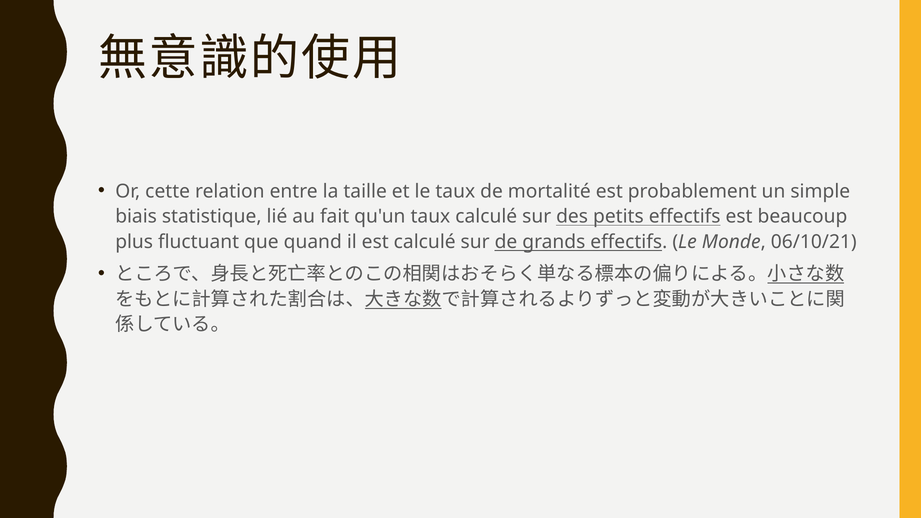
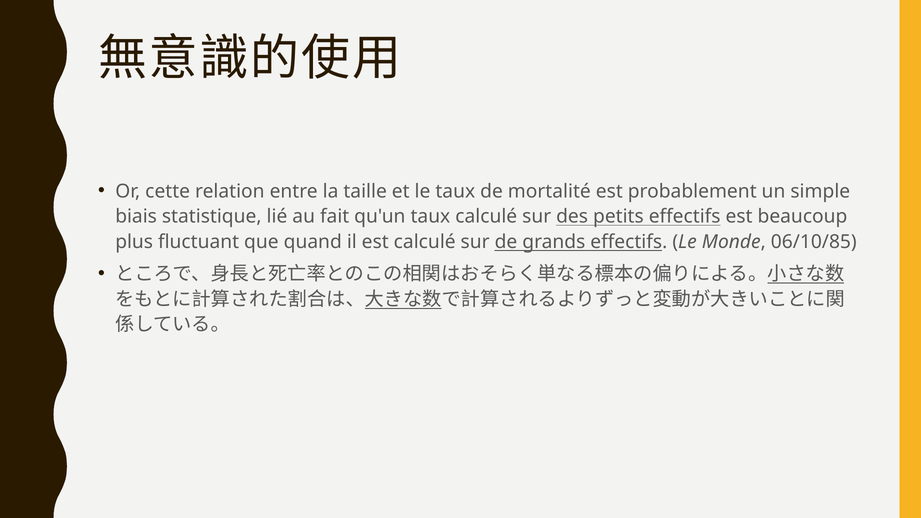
06/10/21: 06/10/21 -> 06/10/85 (814, 242)
